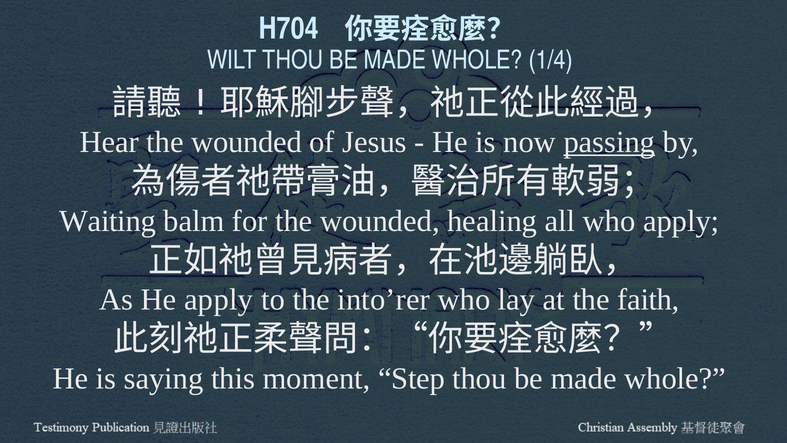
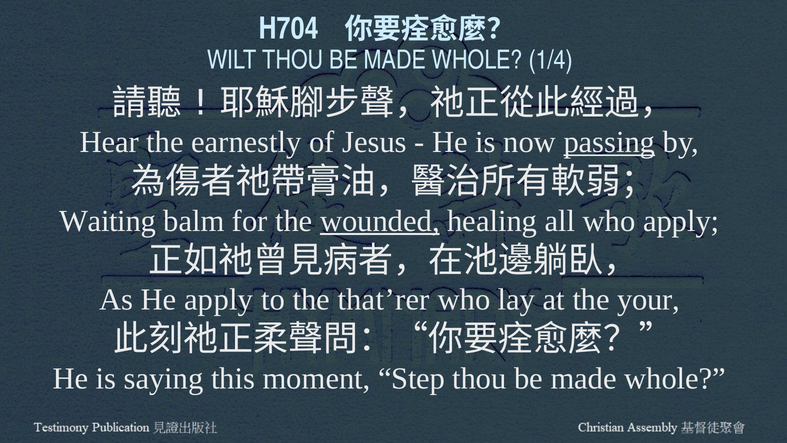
Hear the wounded: wounded -> earnestly (246, 142)
wounded underline: none -> present (380, 221)
into’rer: into’rer -> that’rer (384, 299)
faith: faith -> your (649, 299)
